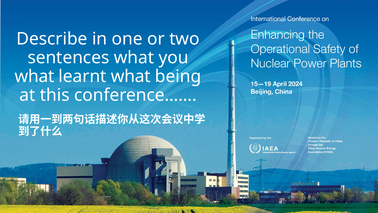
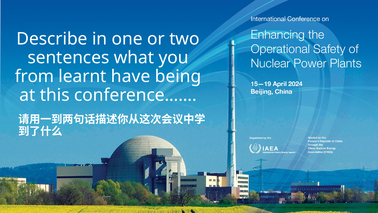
what: what -> from (35, 76)
learnt what: what -> have (131, 76)
